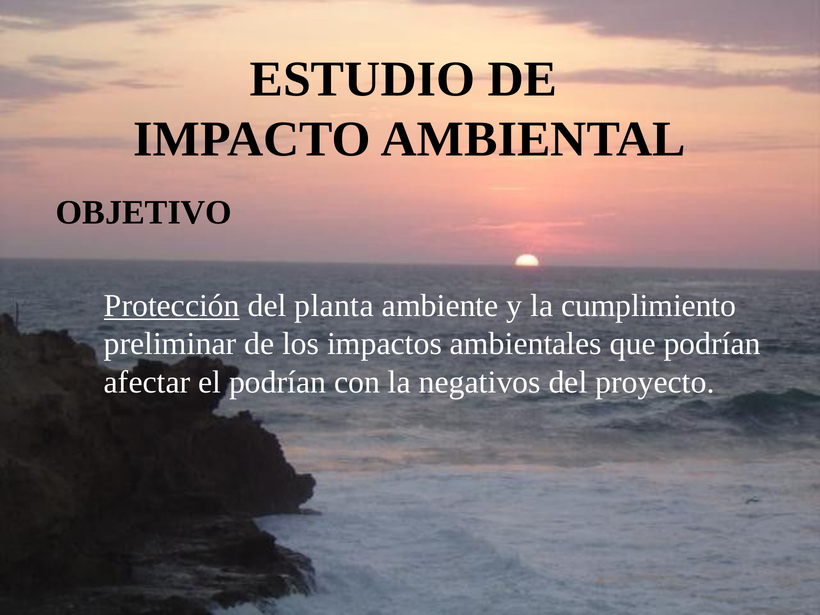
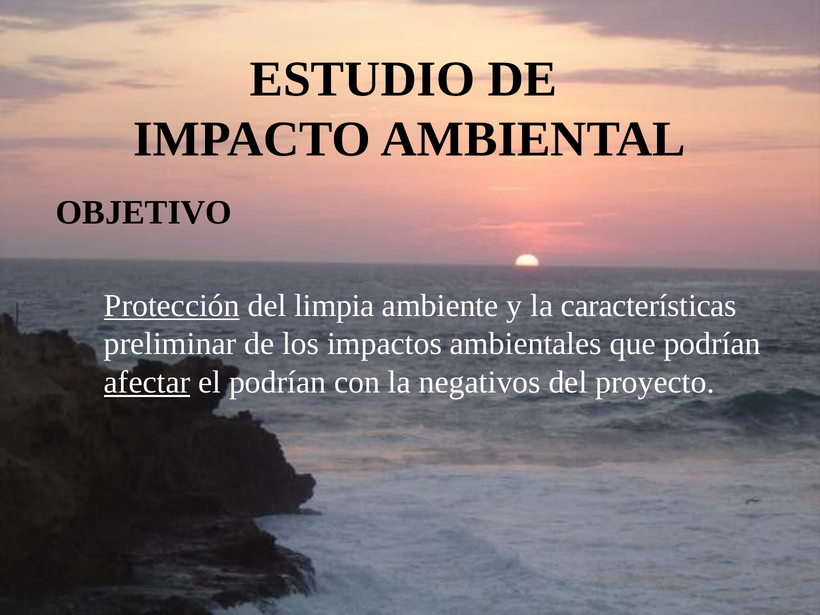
planta: planta -> limpia (334, 306)
cumplimiento: cumplimiento -> características (649, 306)
afectar underline: none -> present (147, 382)
